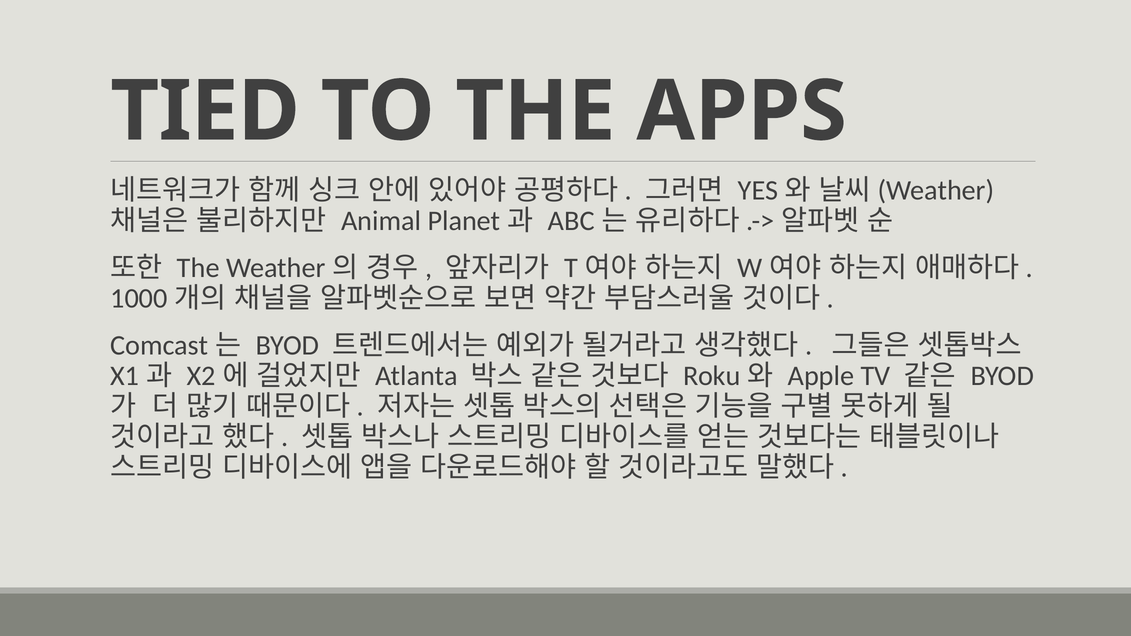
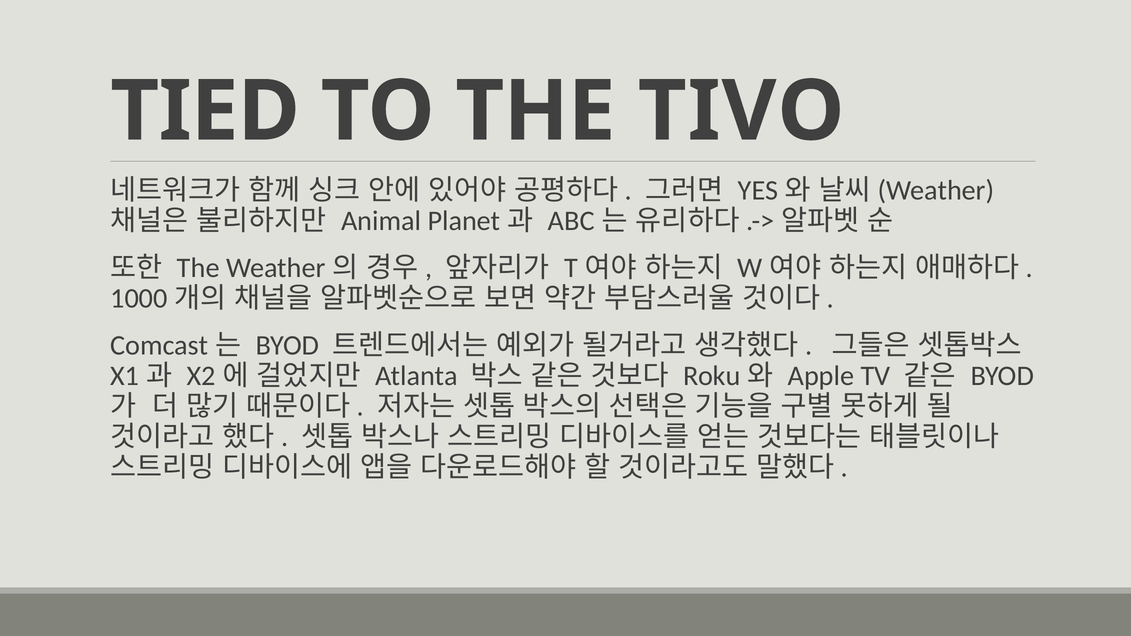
APPS: APPS -> TIVO (741, 112)
